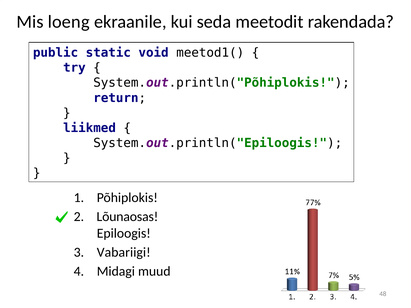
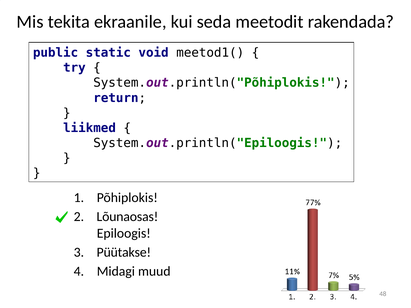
loeng: loeng -> tekita (69, 22)
Vabariigi: Vabariigi -> Püütakse (124, 253)
